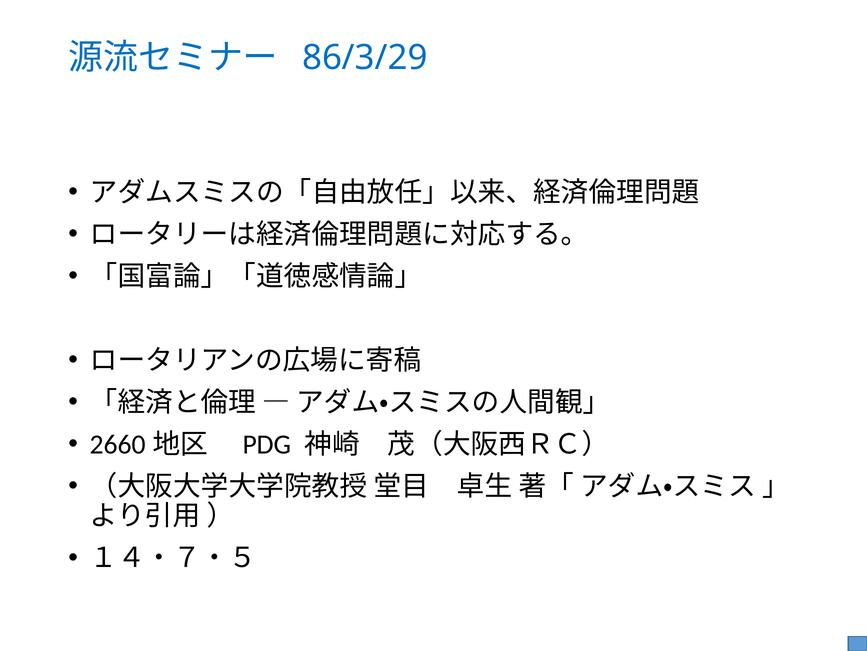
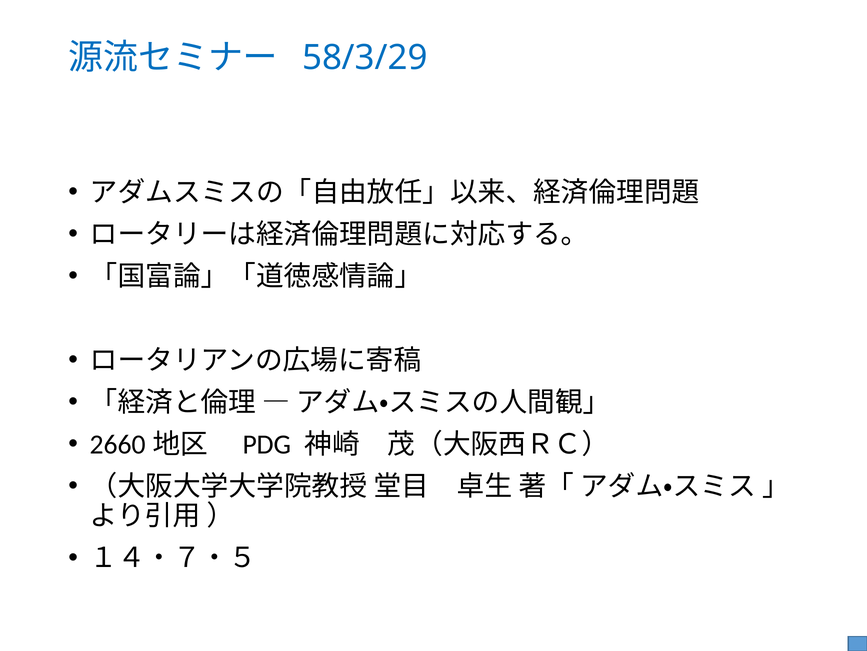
86/3/29: 86/3/29 -> 58/3/29 (365, 58)
